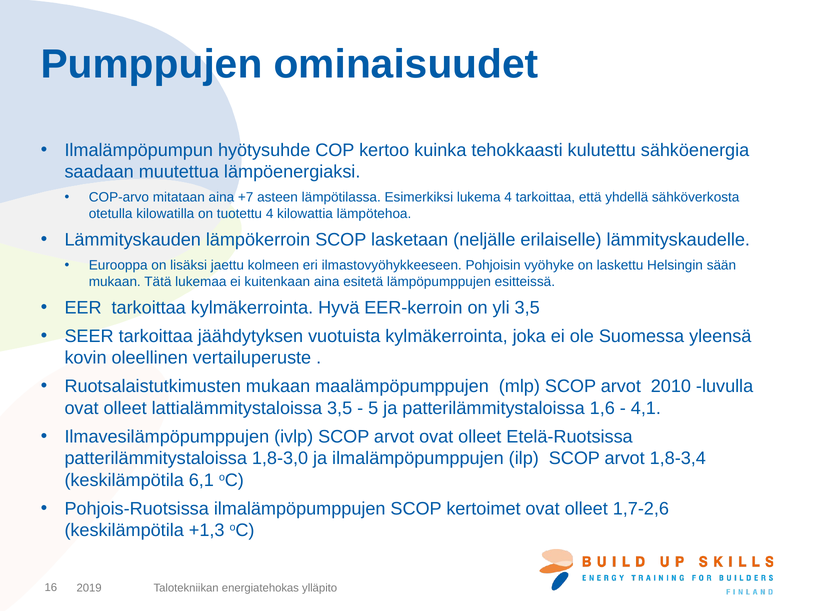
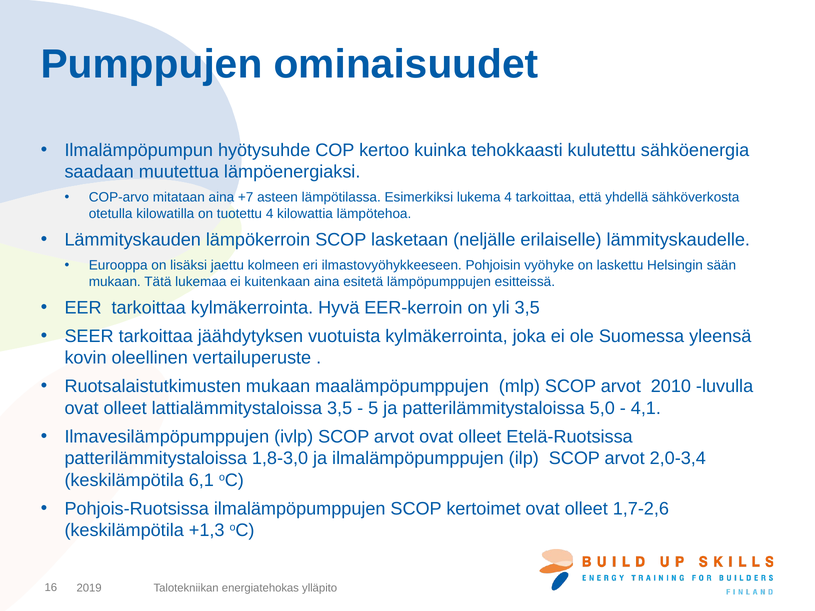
1,6: 1,6 -> 5,0 (602, 408)
1,8-3,4: 1,8-3,4 -> 2,0-3,4 (678, 459)
